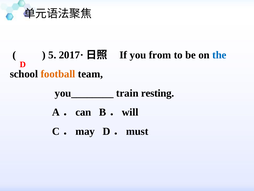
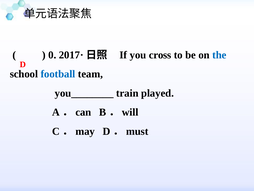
5: 5 -> 0 (52, 55)
from: from -> cross (160, 55)
football colour: orange -> blue (58, 74)
resting: resting -> played (158, 93)
